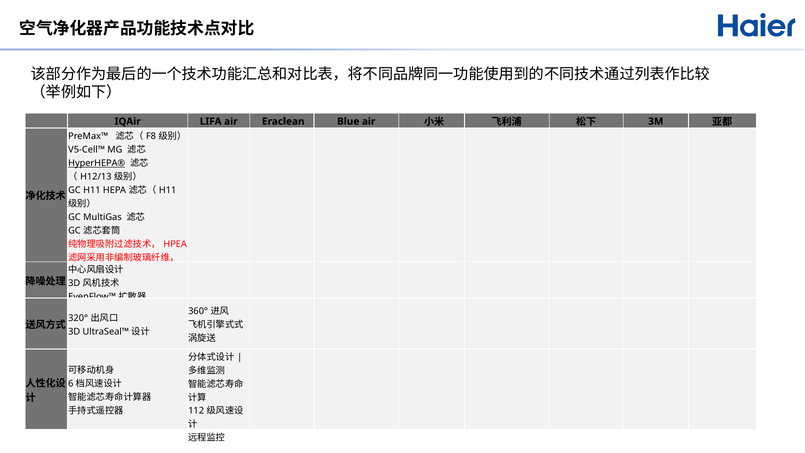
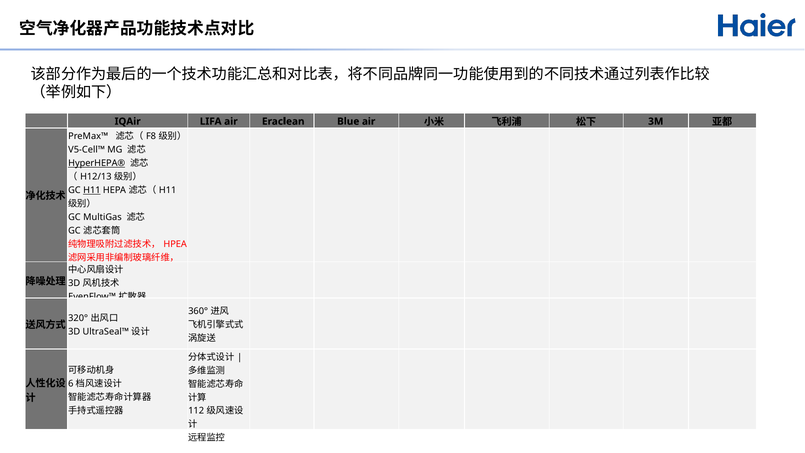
H11 underline: none -> present (92, 190)
